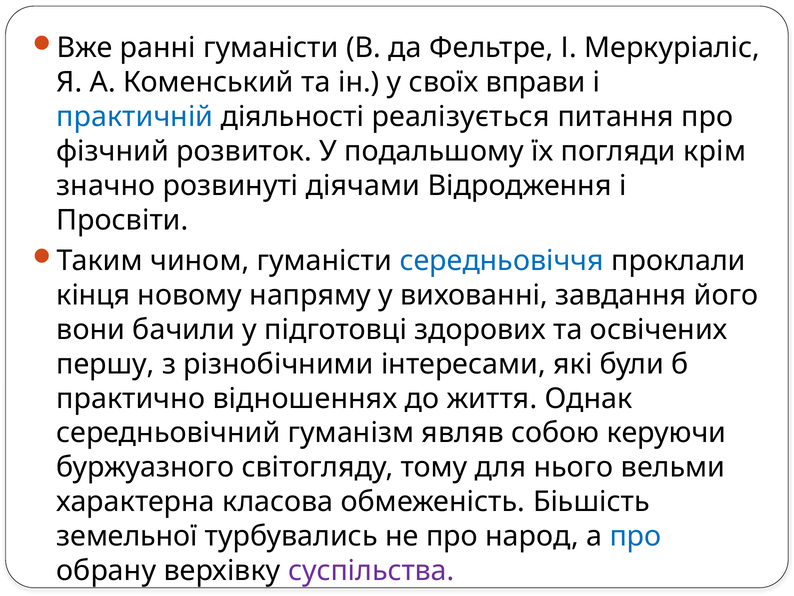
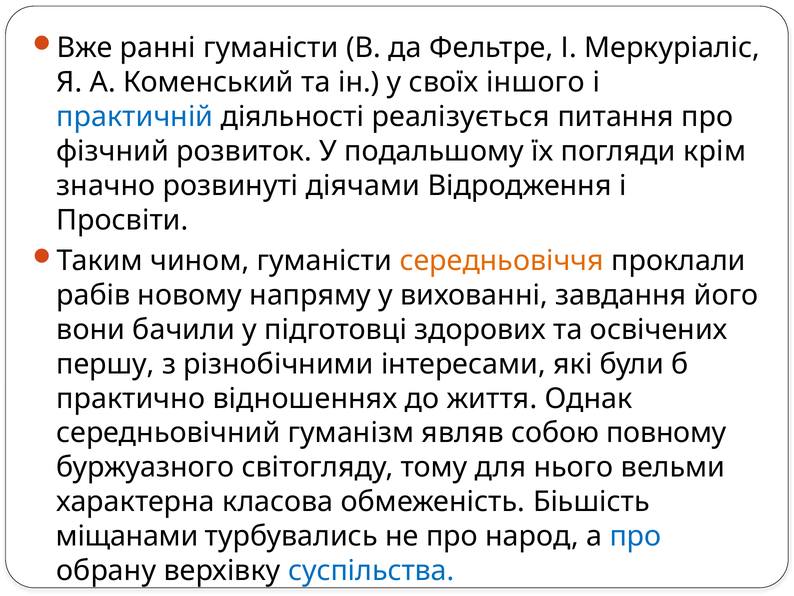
вправи: вправи -> іншого (535, 82)
середньовіччя colour: blue -> orange (502, 261)
кінця: кінця -> рабів (93, 295)
керуючи: керуючи -> повному (666, 433)
земельної: земельної -> міщанами (127, 536)
суспільства colour: purple -> blue (371, 570)
